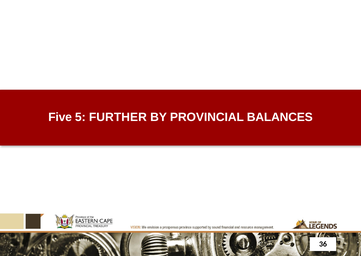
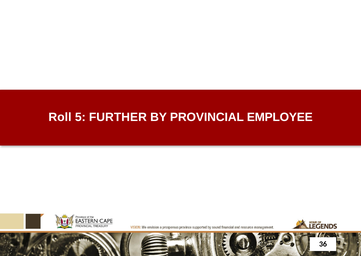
Five: Five -> Roll (60, 117)
BALANCES: BALANCES -> EMPLOYEE (280, 117)
